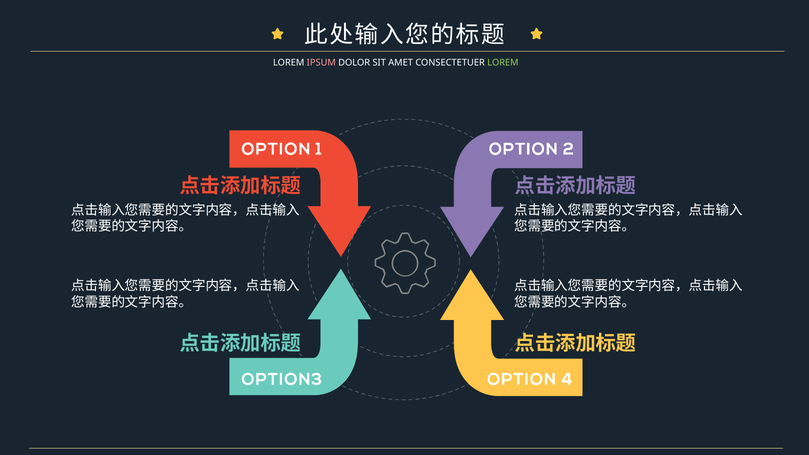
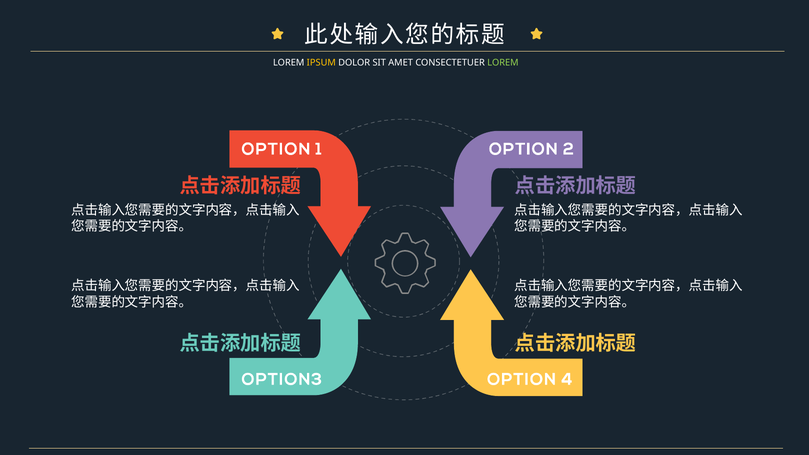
IPSUM colour: pink -> yellow (321, 63)
